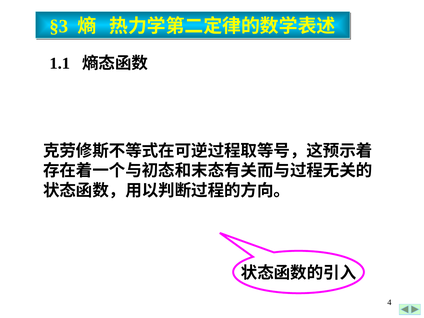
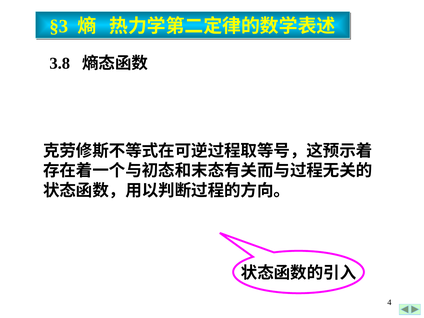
1.1: 1.1 -> 3.8 (60, 63)
